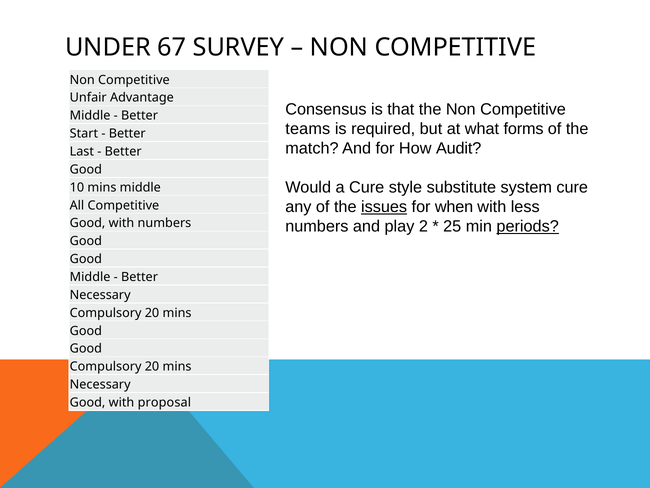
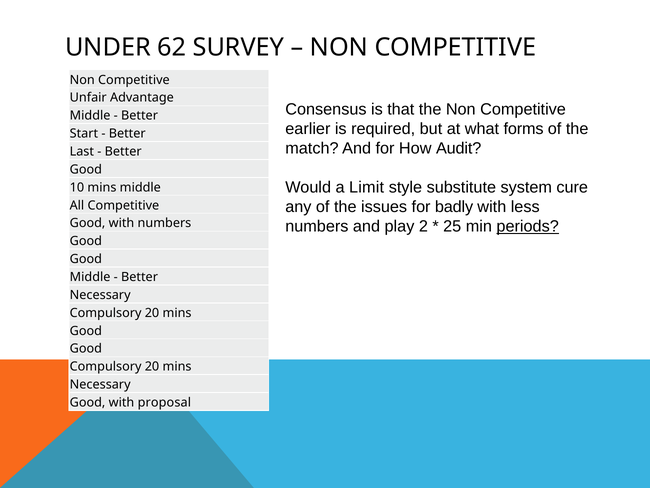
67: 67 -> 62 (172, 47)
teams: teams -> earlier (308, 129)
a Cure: Cure -> Limit (367, 187)
issues underline: present -> none (384, 207)
when: when -> badly (454, 207)
